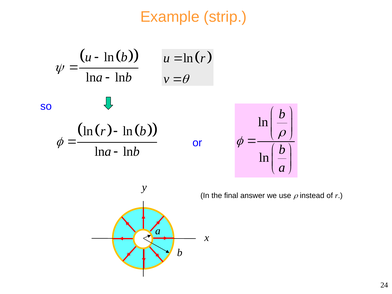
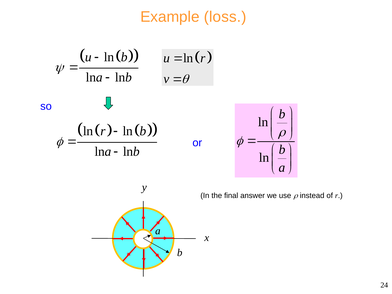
strip: strip -> loss (225, 17)
